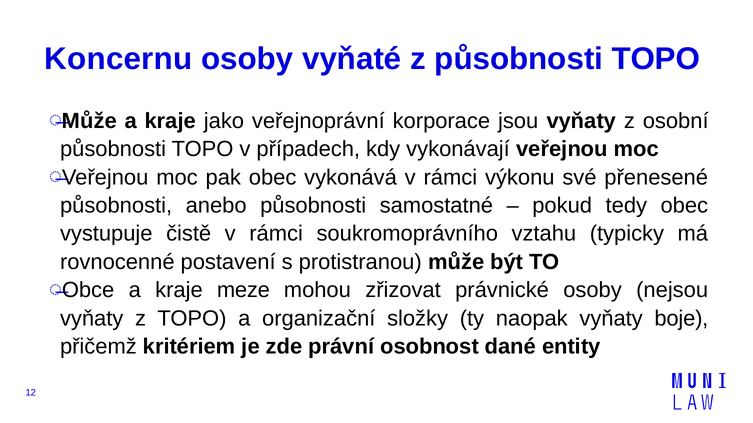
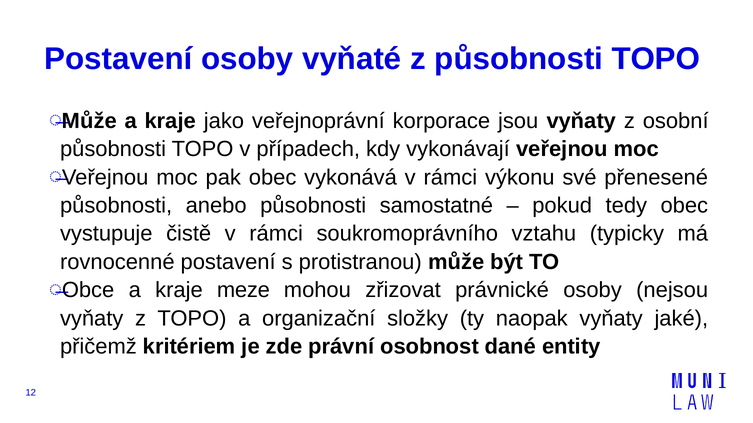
Koncernu: Koncernu -> Postavení (118, 59)
boje: boje -> jaké (681, 319)
